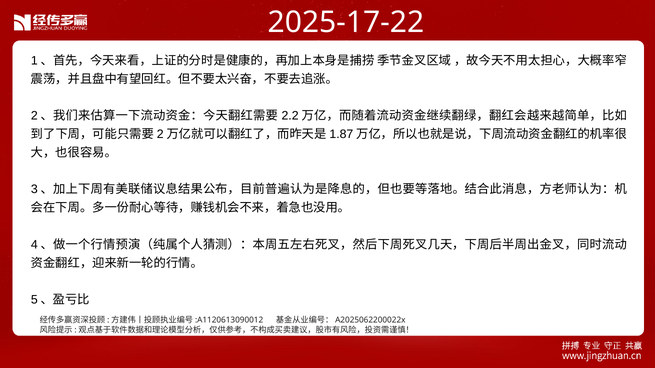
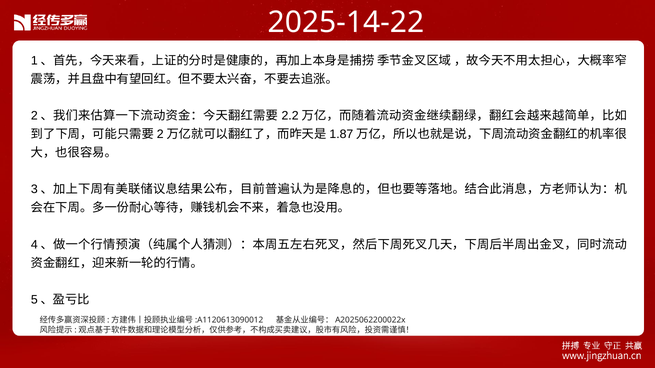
2025-17-22: 2025-17-22 -> 2025-14-22 (346, 23)
